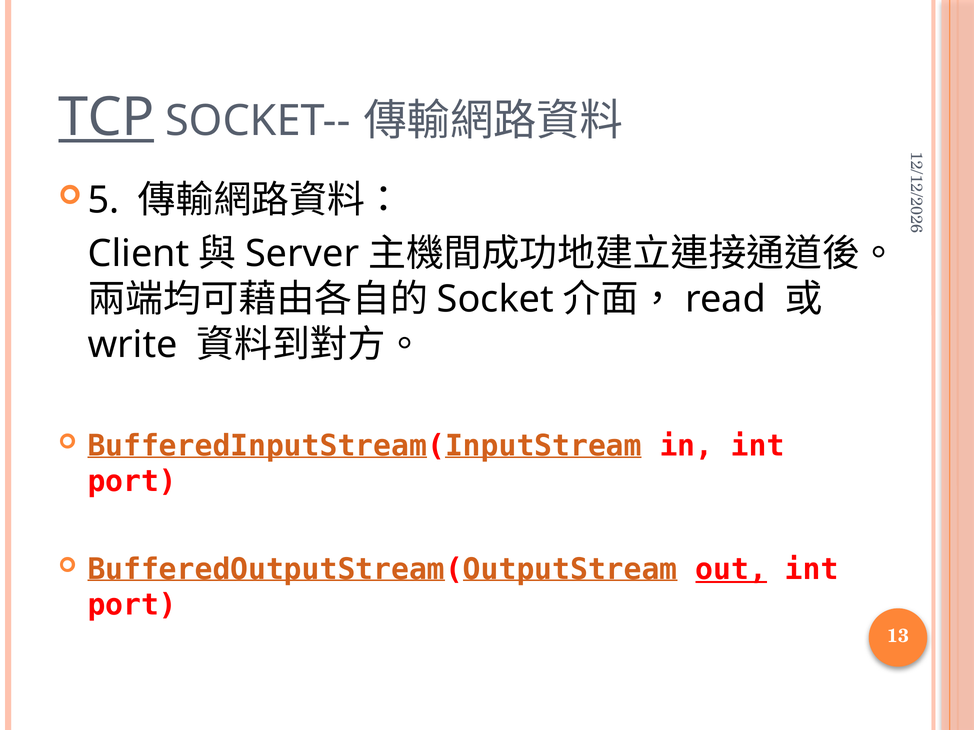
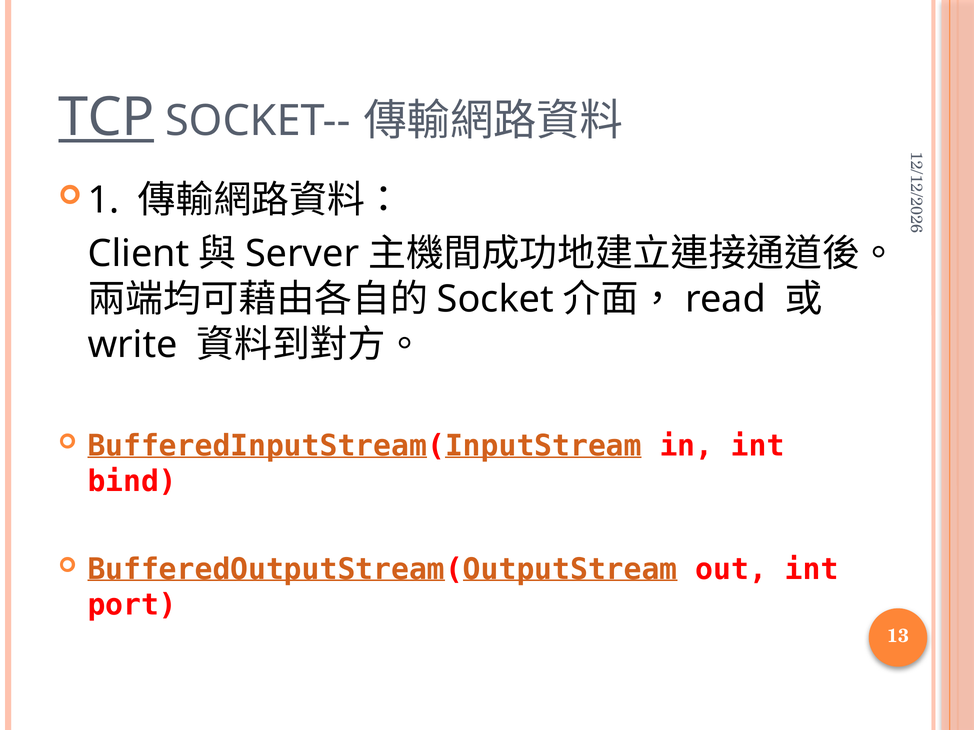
5: 5 -> 1 (103, 201)
port: port -> bind (132, 482)
out underline: present -> none (731, 570)
